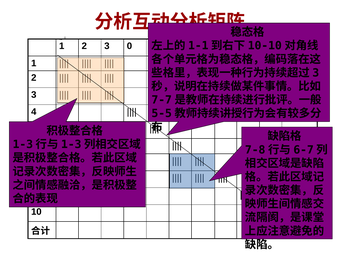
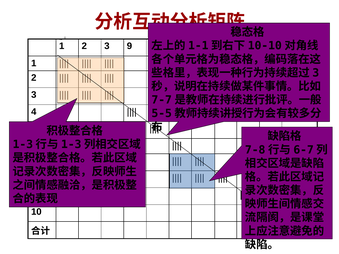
3 0: 0 -> 9 (129, 46)
